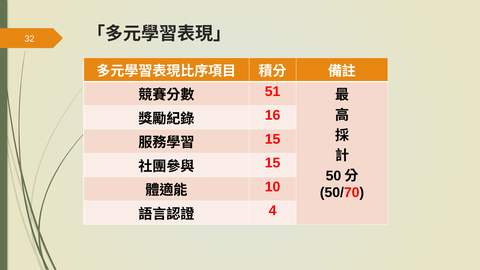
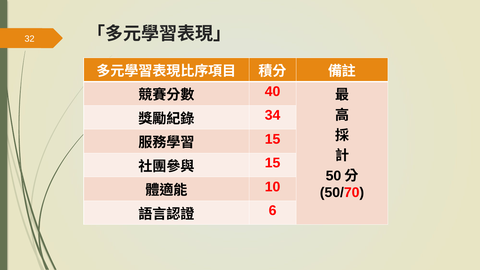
51: 51 -> 40 (273, 91)
16: 16 -> 34 (273, 115)
4: 4 -> 6 (273, 211)
